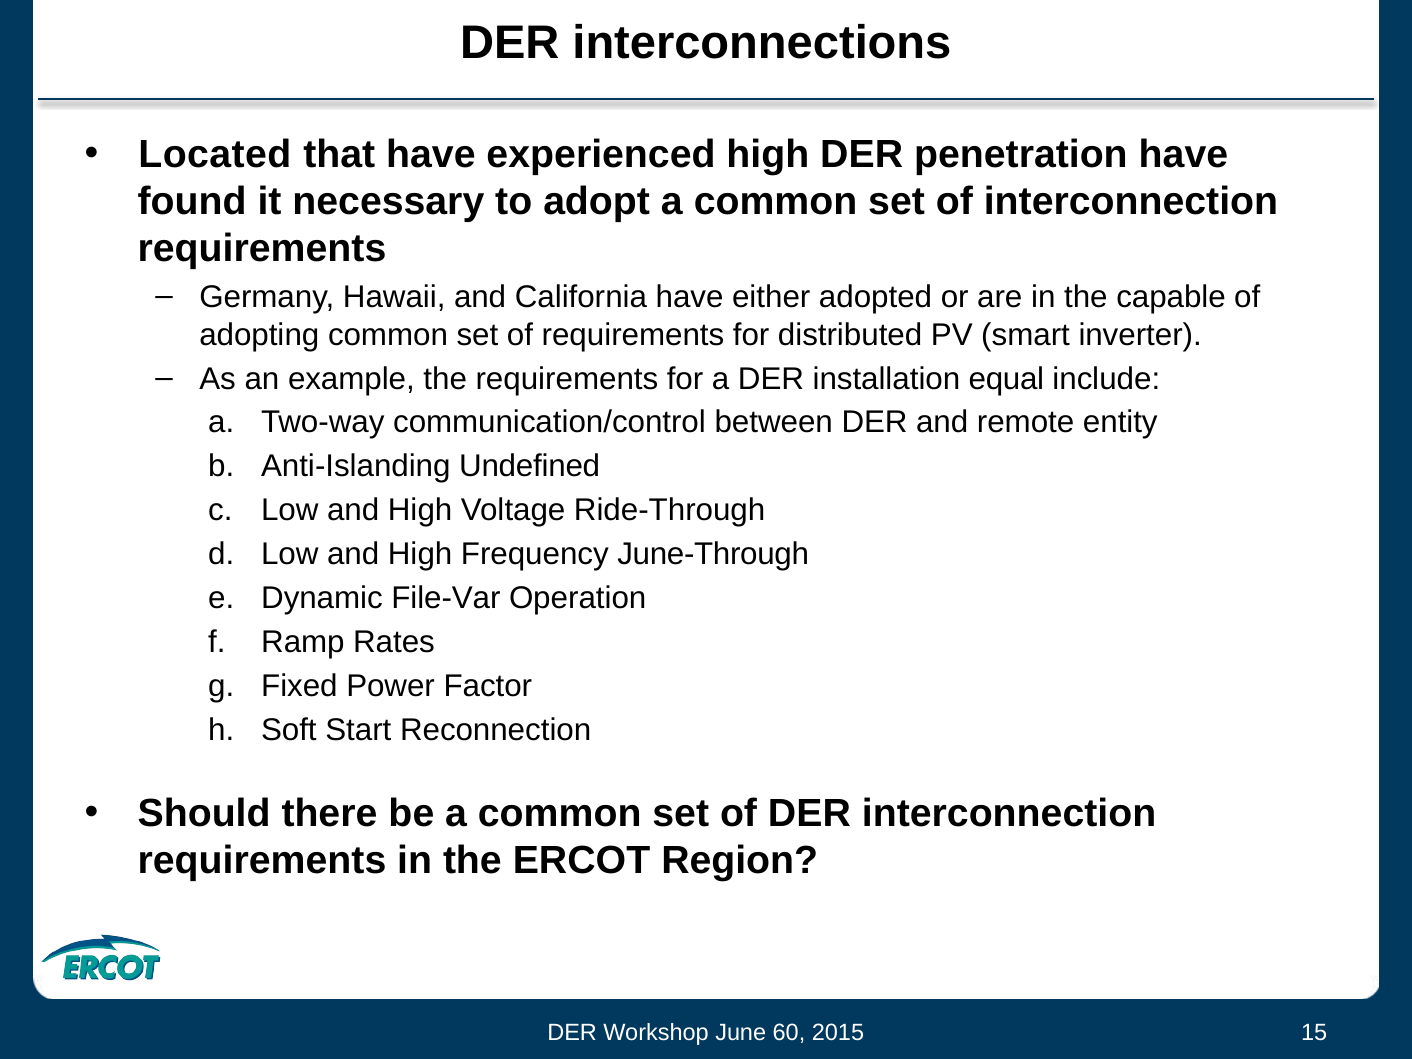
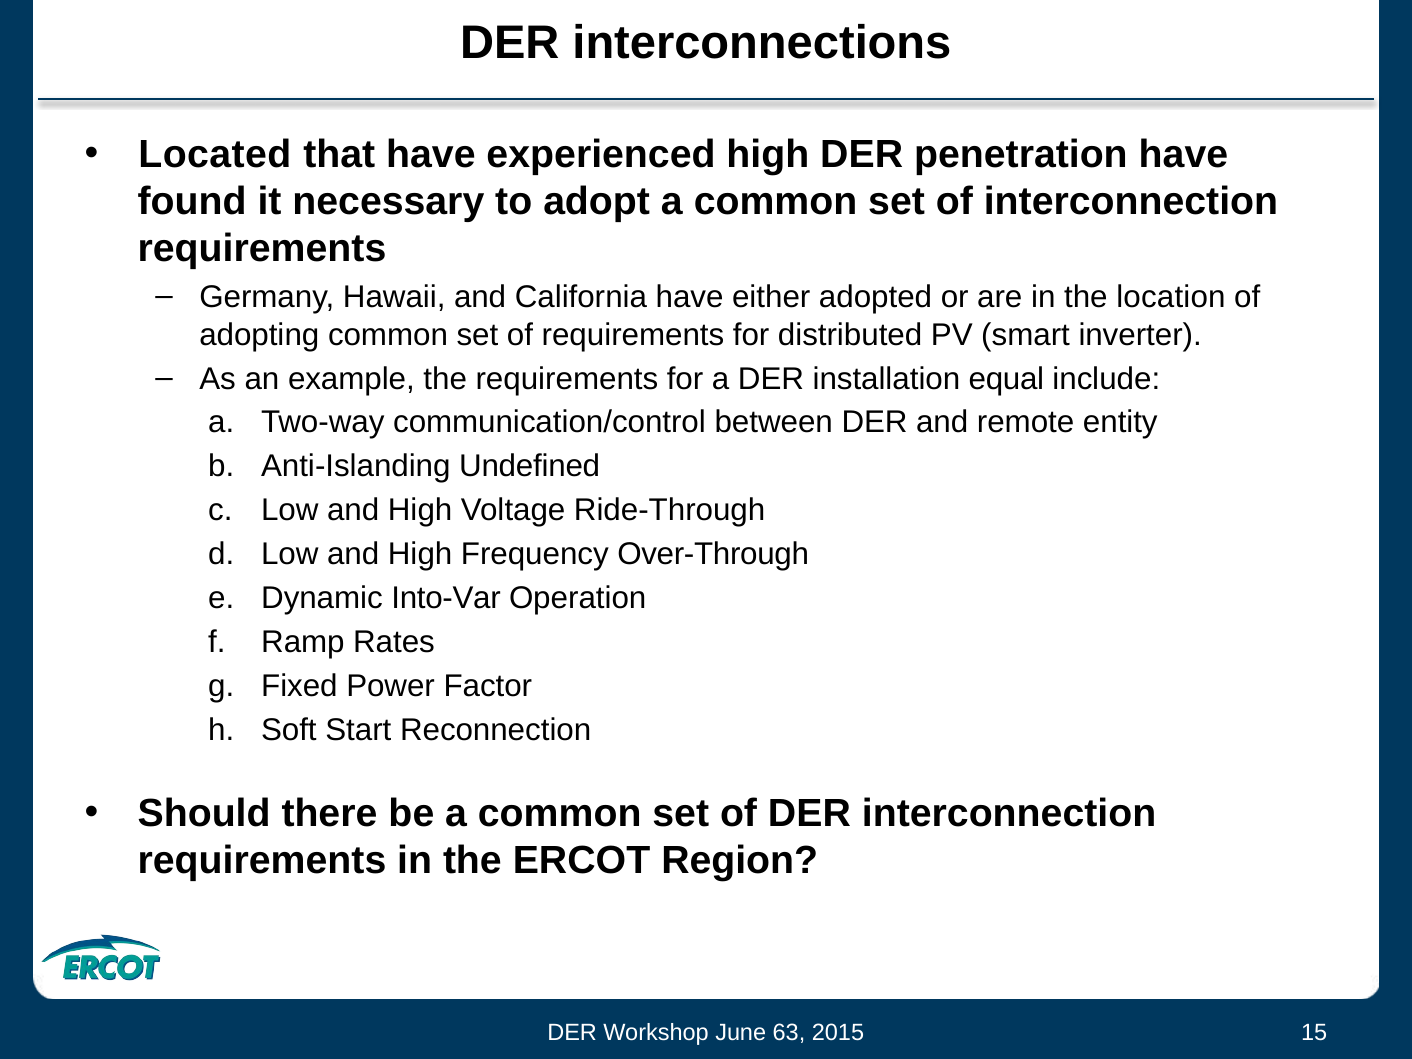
capable: capable -> location (1171, 297)
June-Through: June-Through -> Over-Through (713, 554)
File-Var: File-Var -> Into-Var (446, 598)
60: 60 -> 63 (789, 1032)
